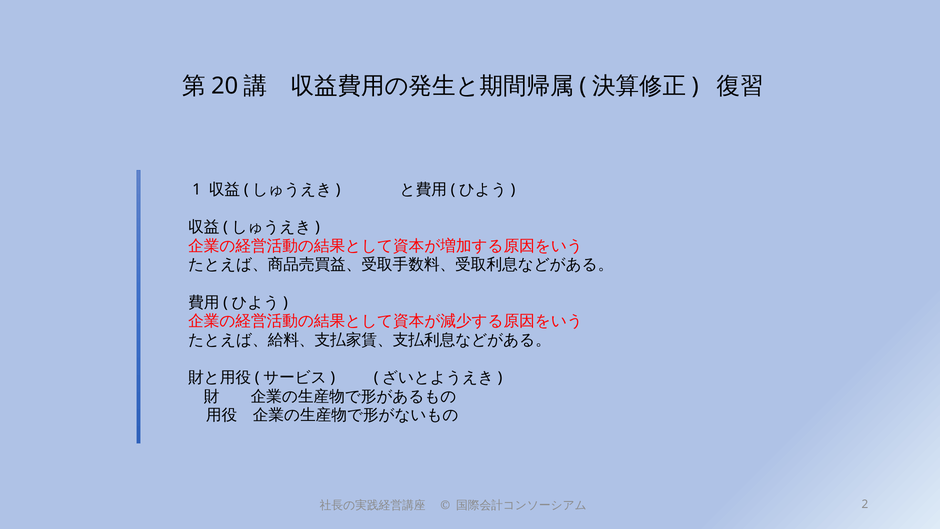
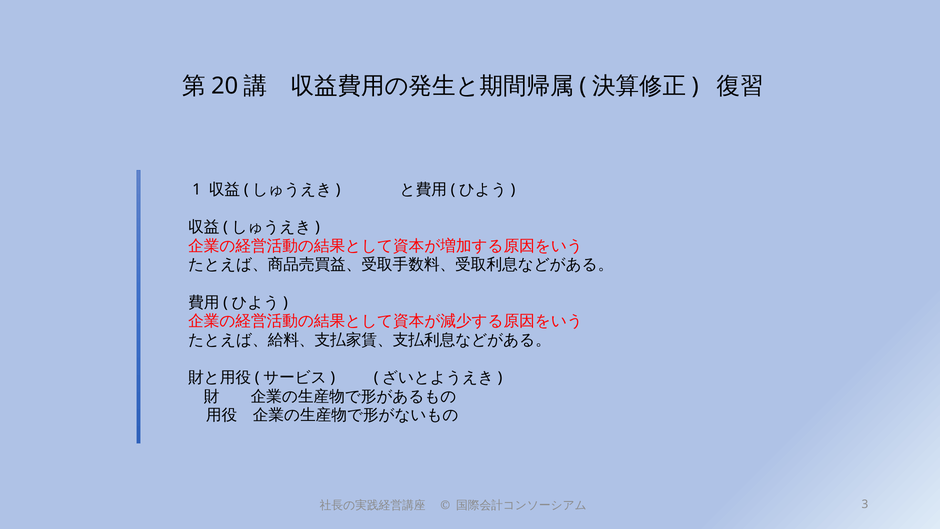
2: 2 -> 3 (865, 504)
